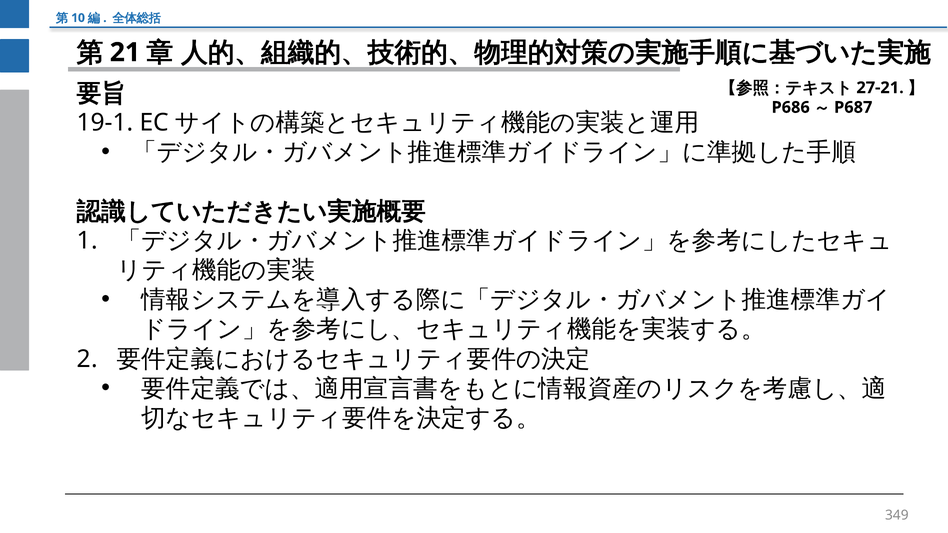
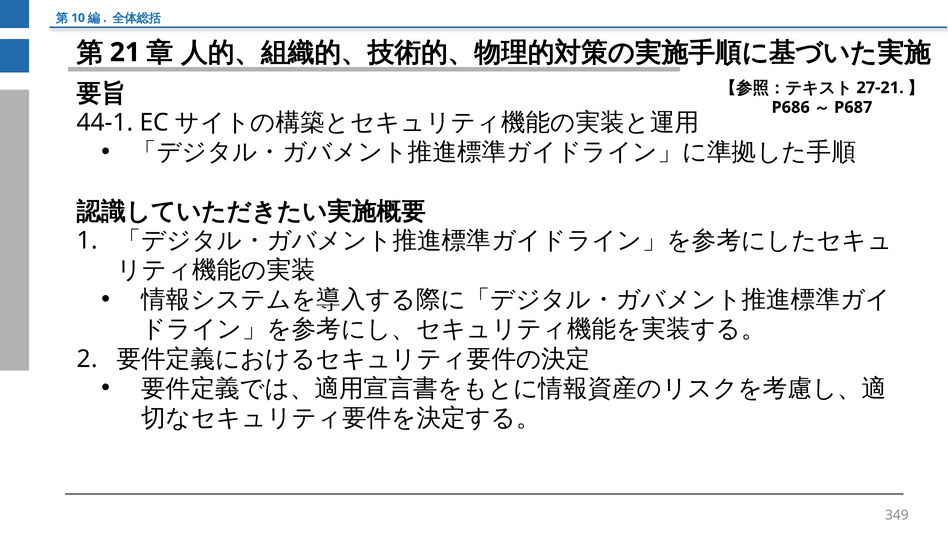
19-1: 19-1 -> 44-1 (105, 123)
